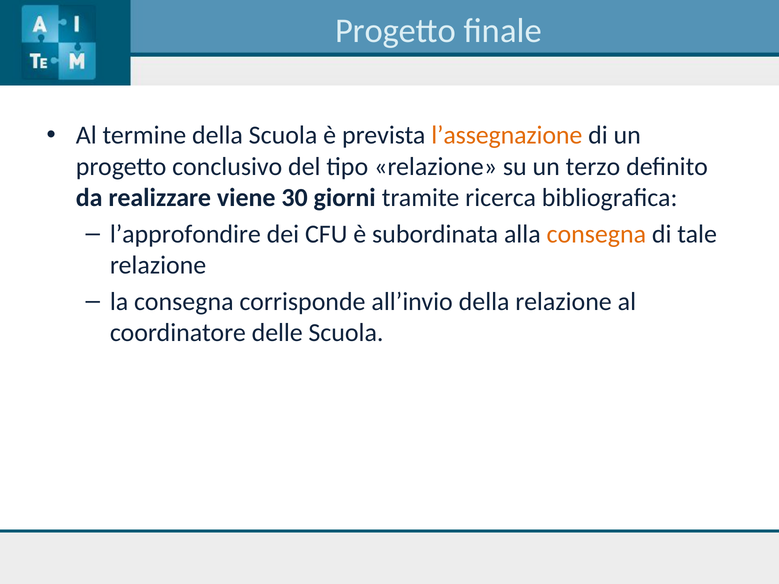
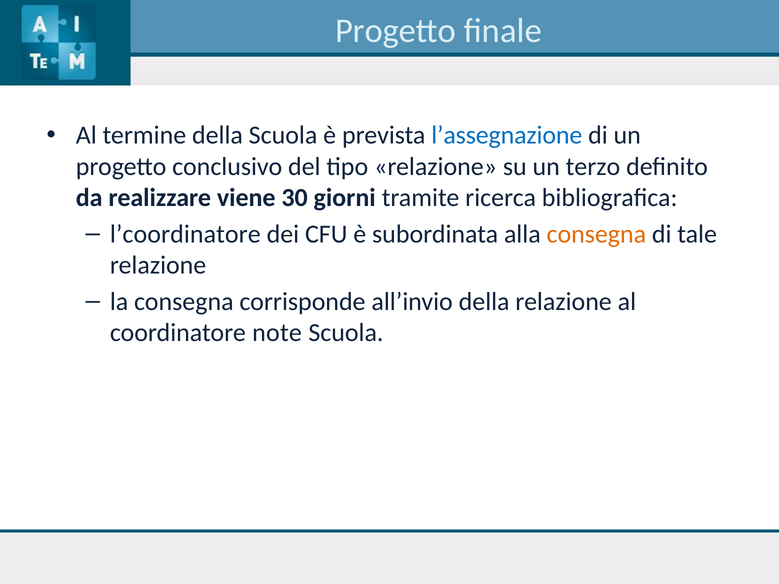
l’assegnazione colour: orange -> blue (507, 135)
l’approfondire: l’approfondire -> l’coordinatore (185, 234)
delle: delle -> note (277, 333)
